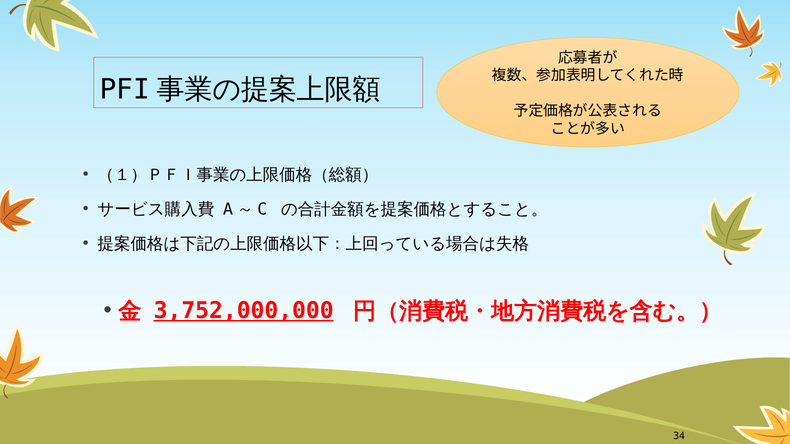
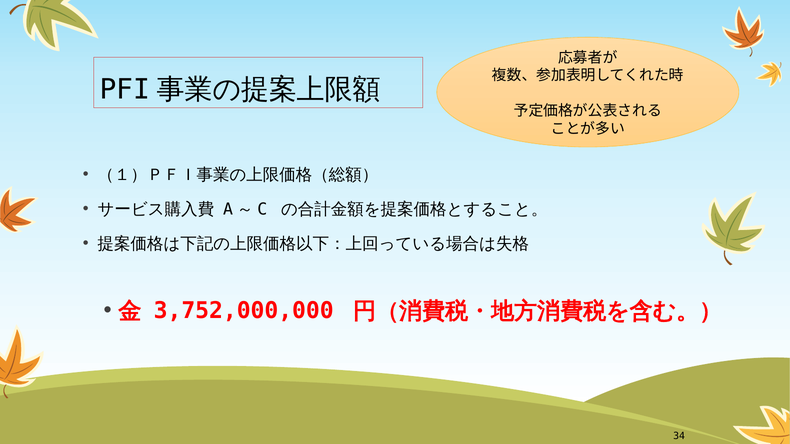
3,752,000,000 underline: present -> none (244, 311)
